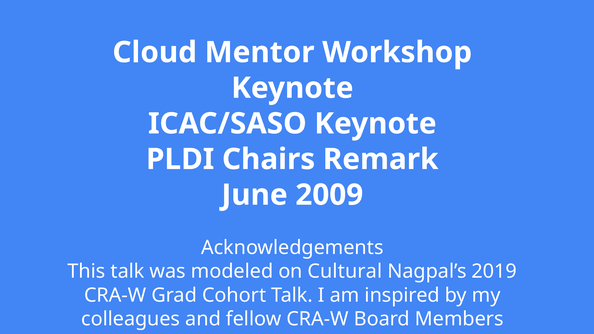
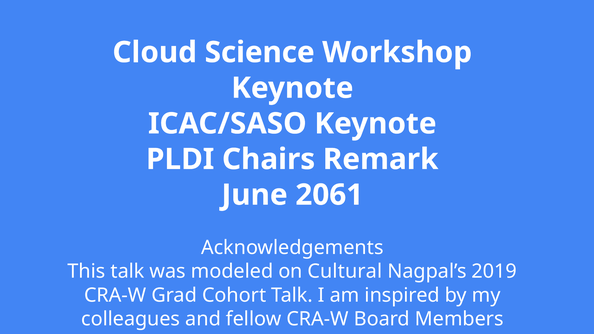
Mentor: Mentor -> Science (260, 52)
2009: 2009 -> 2061 (329, 195)
